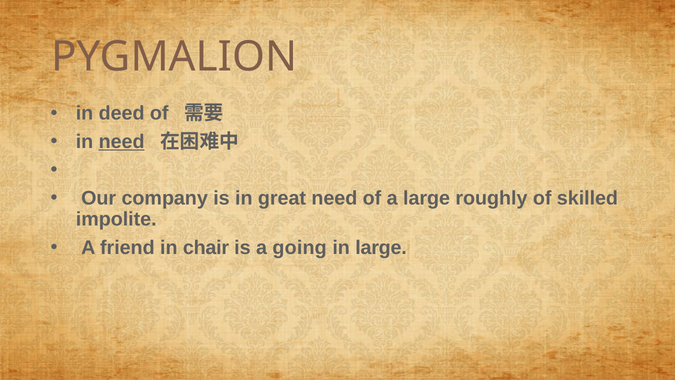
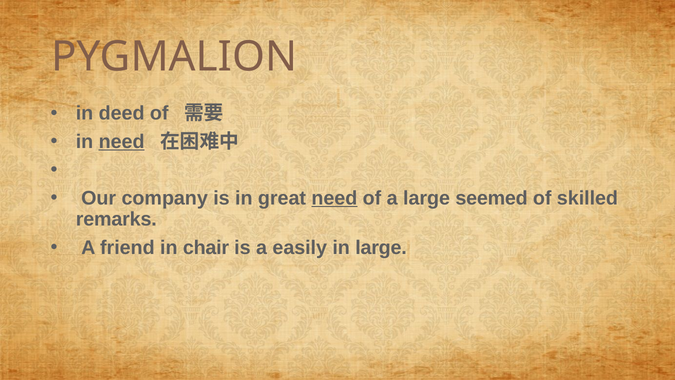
need underline: none -> present (334, 198)
roughly: roughly -> seemed (492, 198)
impolite: impolite -> remarks (116, 219)
going: going -> easily (300, 247)
